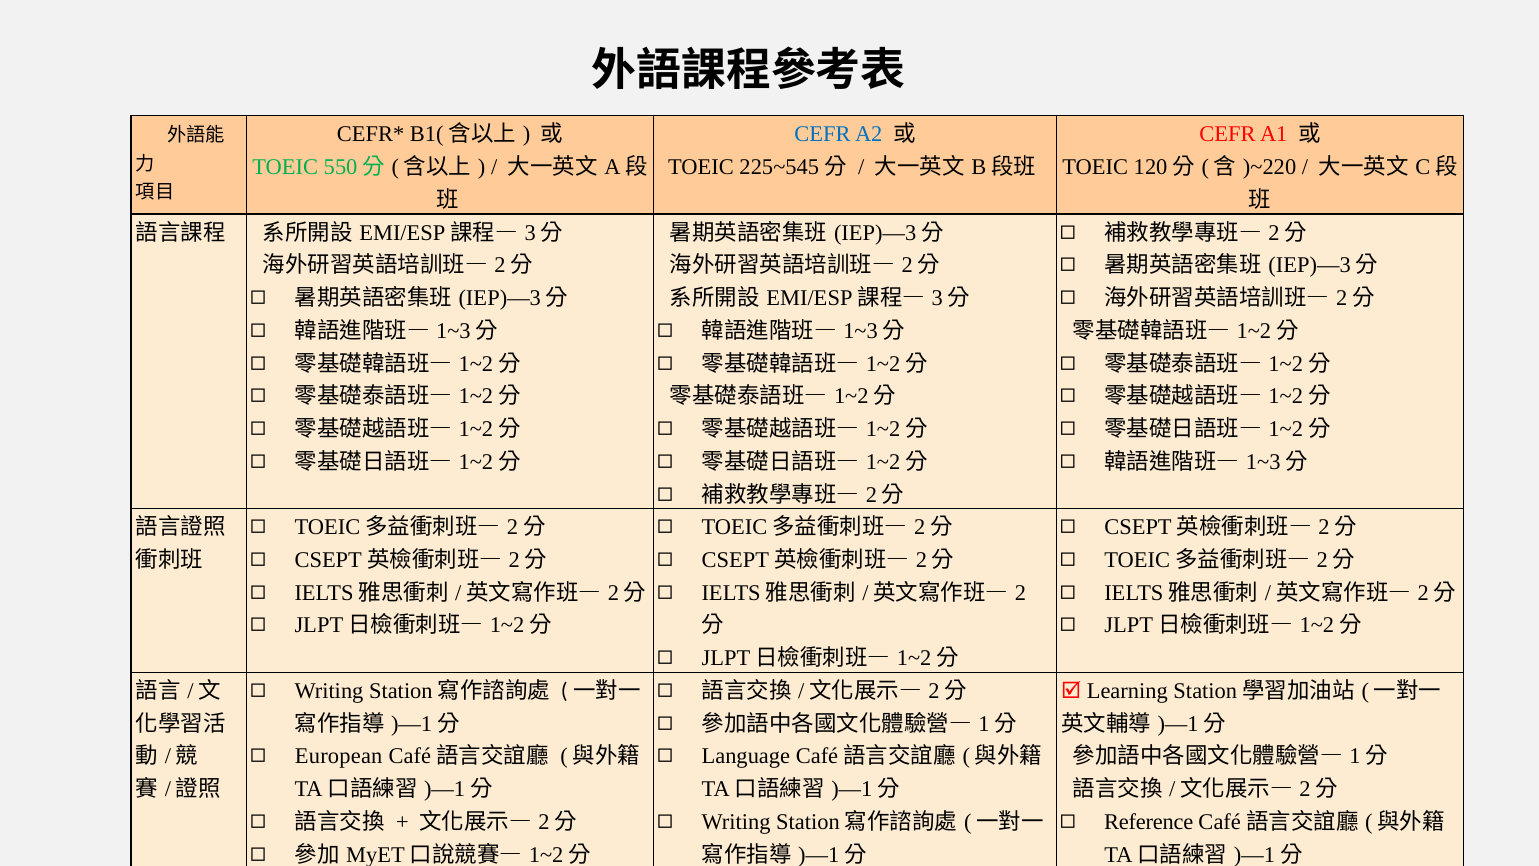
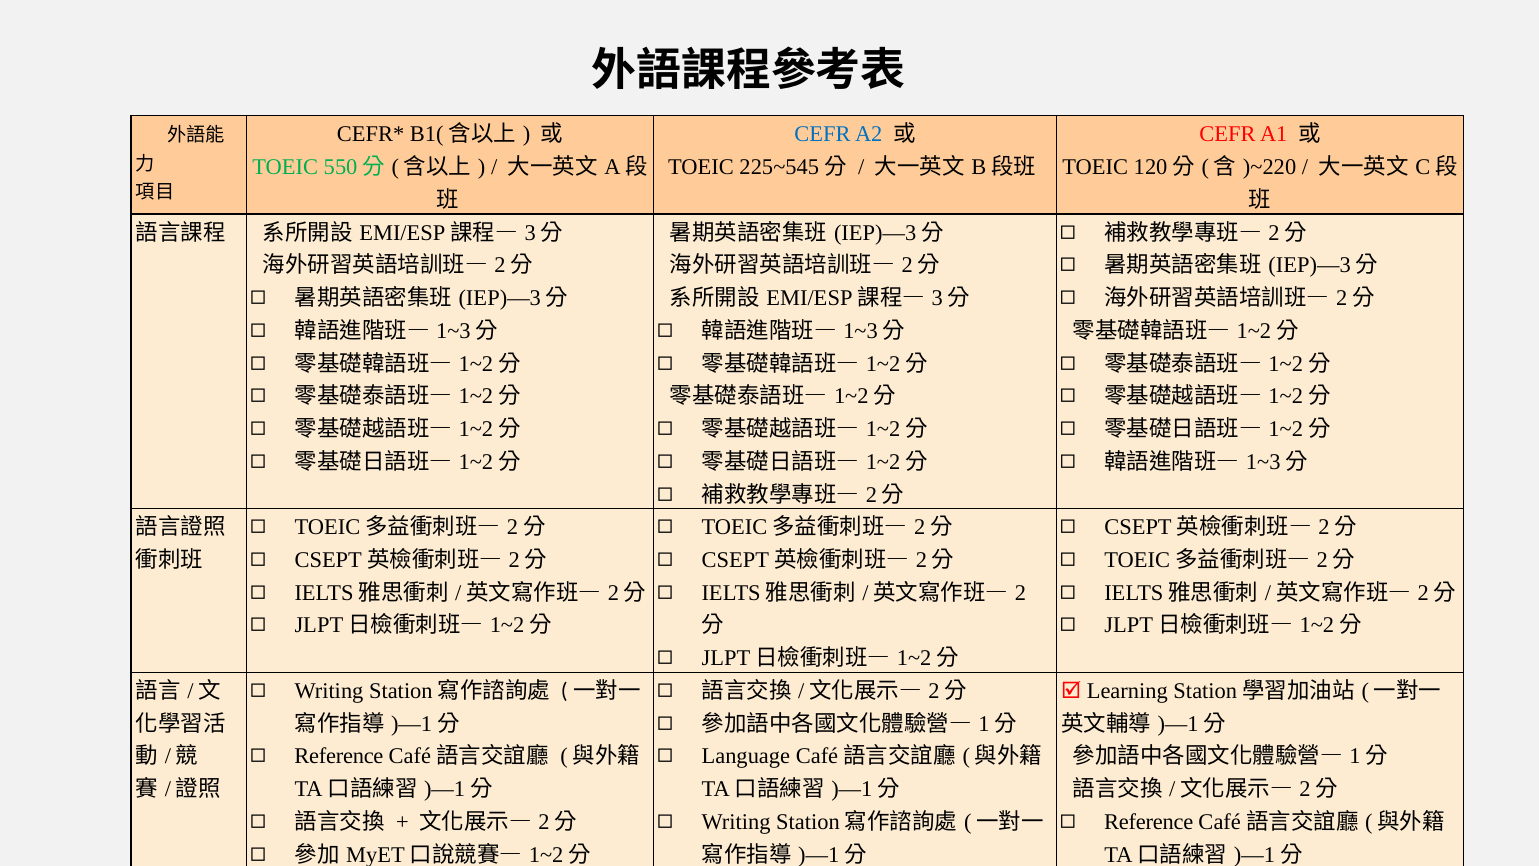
European: European -> Reference (339, 756)
